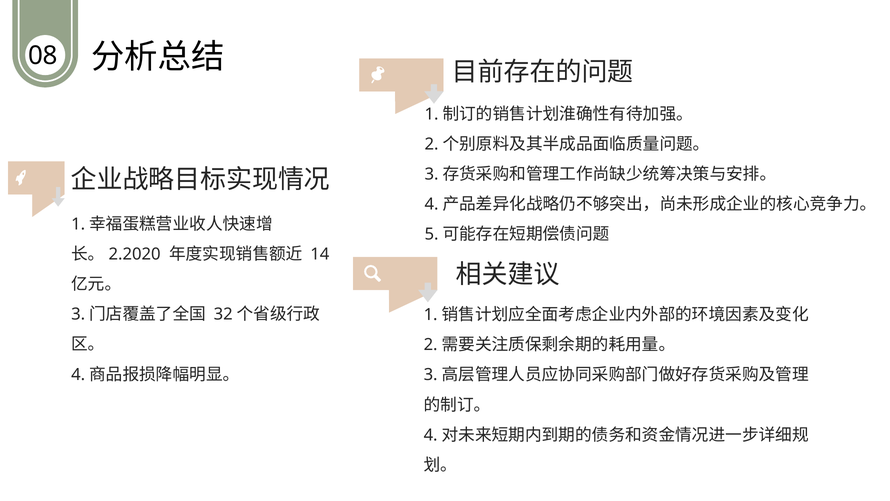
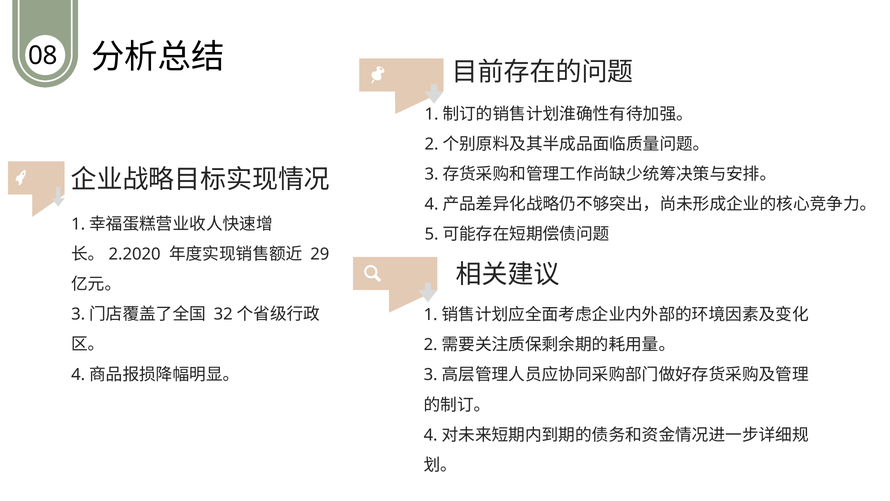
14: 14 -> 29 (320, 254)
